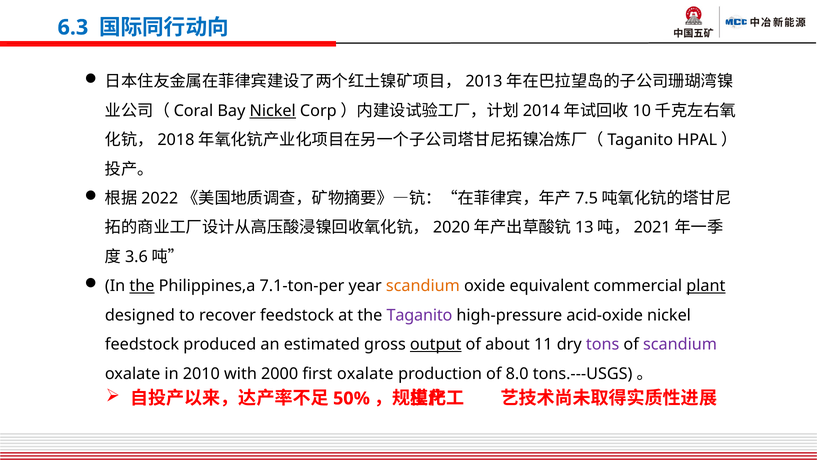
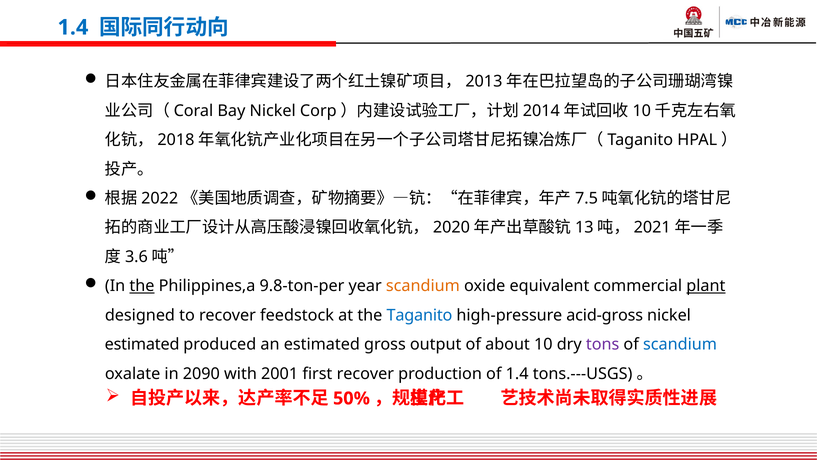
6.3: 6.3 -> 1.4 (73, 27)
Nickel underline: present -> none (273, 111)
7.1-ton-per: 7.1-ton-per -> 9.8-ton-per (302, 286)
Taganito colour: purple -> blue (419, 315)
acid-oxide: acid-oxide -> acid-gross (605, 315)
feedstock: feedstock -> estimated (142, 344)
output underline: present -> none (436, 344)
11: 11 -> 10 (543, 344)
scandium colour: purple -> blue (680, 344)
2010: 2010 -> 2090 (201, 373)
2000: 2000 -> 2001 (280, 373)
first oxalate: oxalate -> recover (365, 373)
of 8.0: 8.0 -> 1.4 (517, 373)
